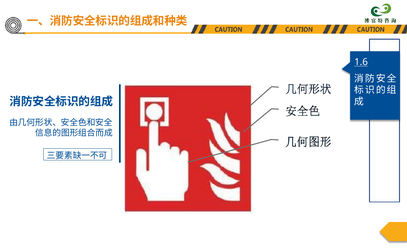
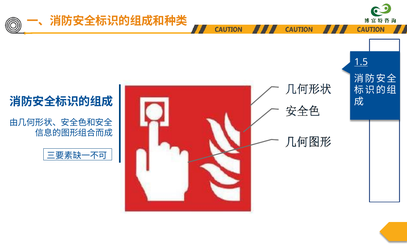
1.6: 1.6 -> 1.5 (361, 62)
